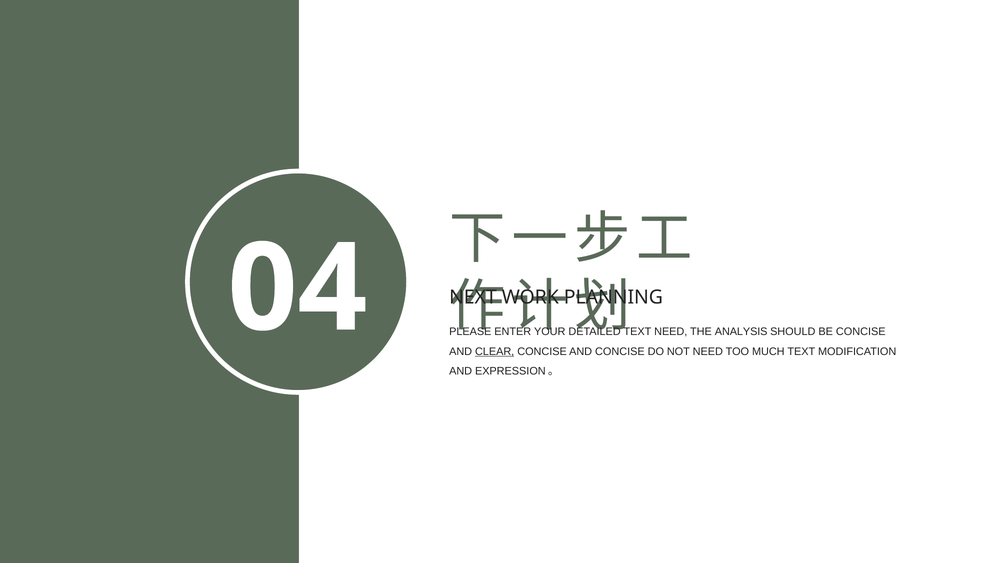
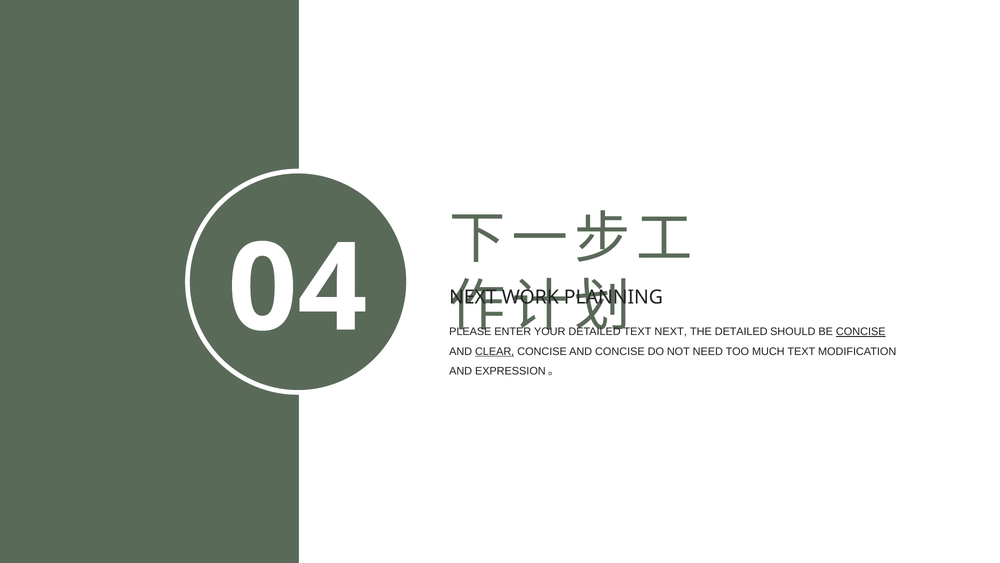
TEXT NEED: NEED -> NEXT (671, 332)
THE ANALYSIS: ANALYSIS -> DETAILED (741, 332)
CONCISE underline: none -> present (861, 332)
